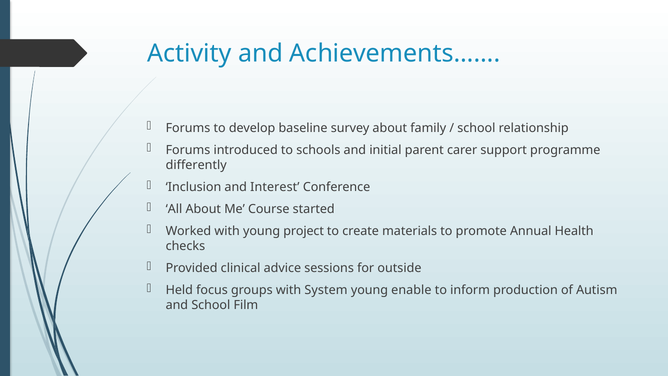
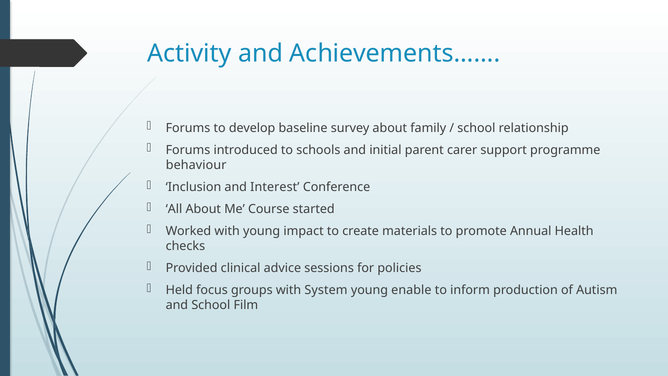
differently: differently -> behaviour (196, 165)
project: project -> impact (304, 231)
outside: outside -> policies (399, 268)
